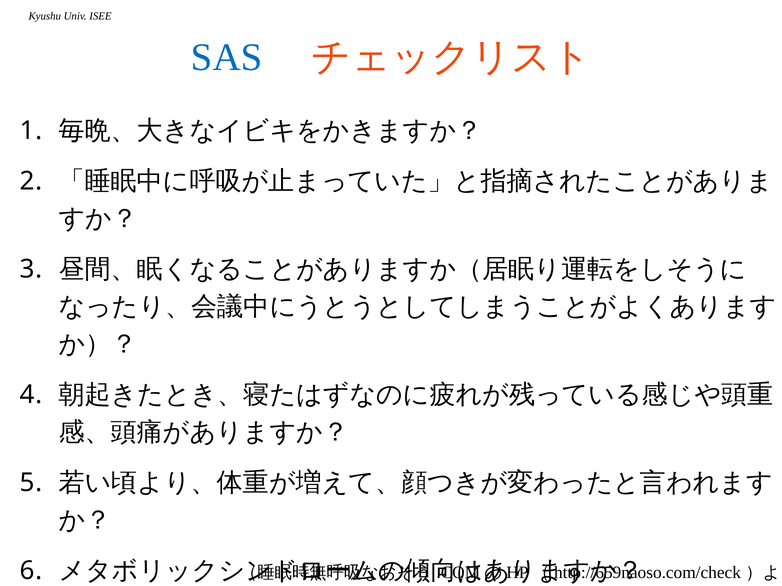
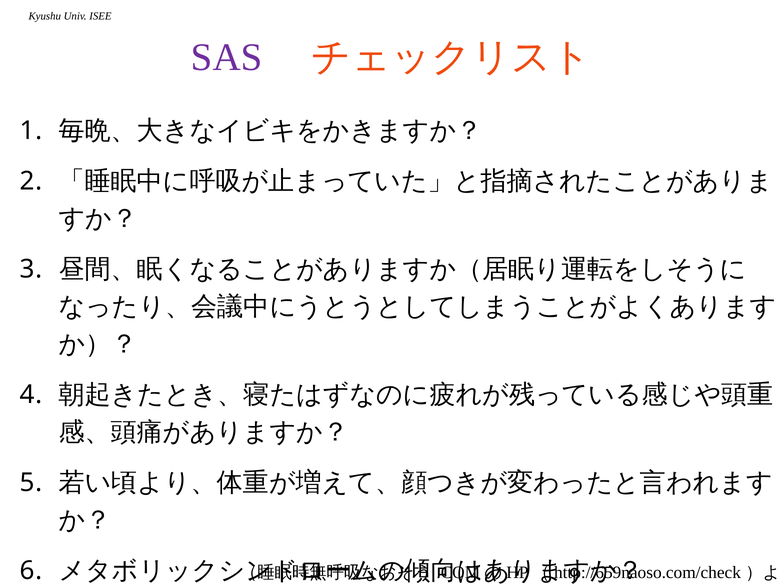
SAS colour: blue -> purple (227, 57)
